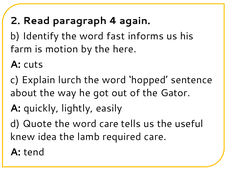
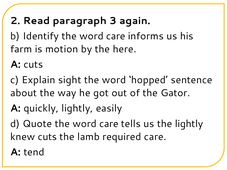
4: 4 -> 3 (113, 21)
Identify the word fast: fast -> care (116, 36)
lurch: lurch -> sight (70, 80)
the useful: useful -> lightly (189, 124)
knew idea: idea -> cuts (47, 137)
